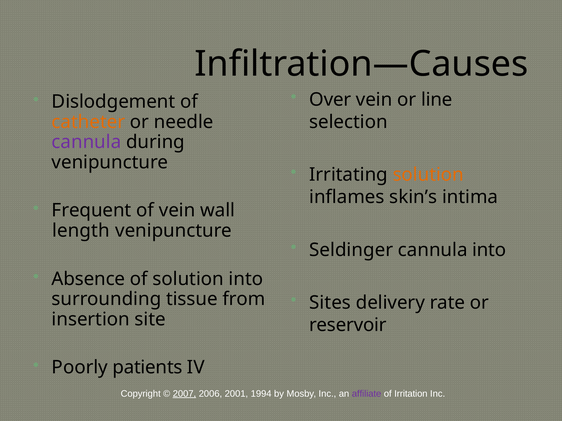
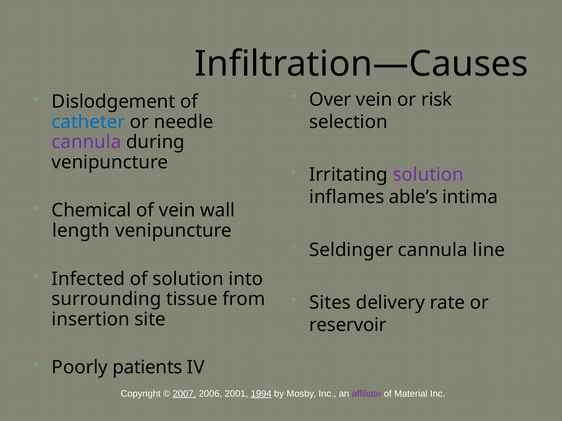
line: line -> risk (437, 100)
catheter colour: orange -> blue (88, 122)
solution colour: orange -> purple (428, 175)
skin’s: skin’s -> able’s (413, 197)
Frequent: Frequent -> Chemical (92, 211)
cannula into: into -> line (489, 250)
Absence: Absence -> Infected (88, 279)
1994 underline: none -> present (261, 394)
Irritation: Irritation -> Material (411, 394)
